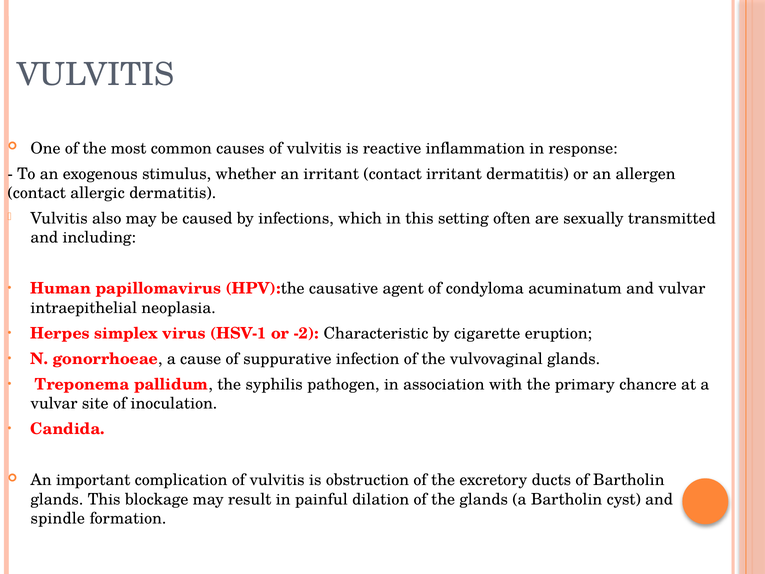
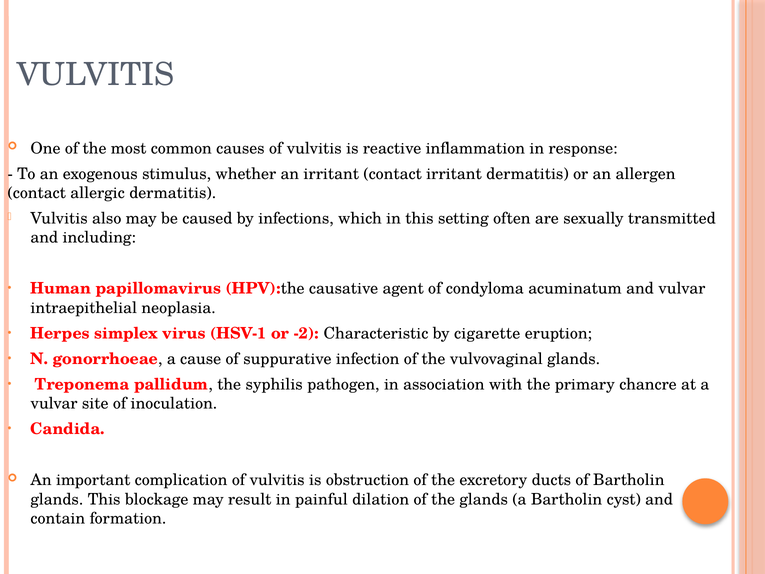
spindle: spindle -> contain (58, 518)
